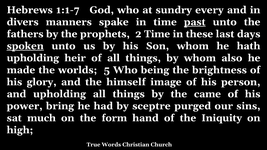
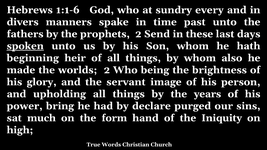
1:1-7: 1:1-7 -> 1:1-6 (68, 10)
past underline: present -> none (195, 22)
2 Time: Time -> Send (157, 34)
upholding: upholding -> beginning (33, 58)
worlds 5: 5 -> 2 (107, 70)
himself: himself -> servant (126, 82)
came: came -> years (207, 94)
sceptre: sceptre -> declare (151, 106)
